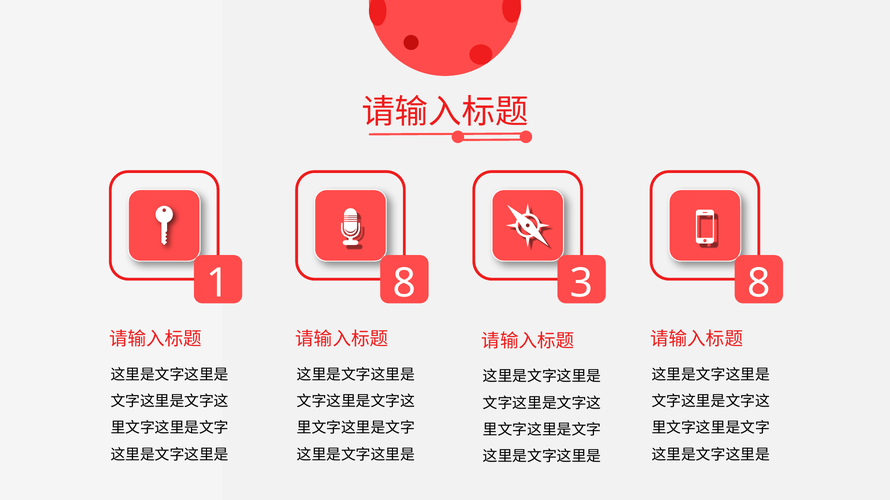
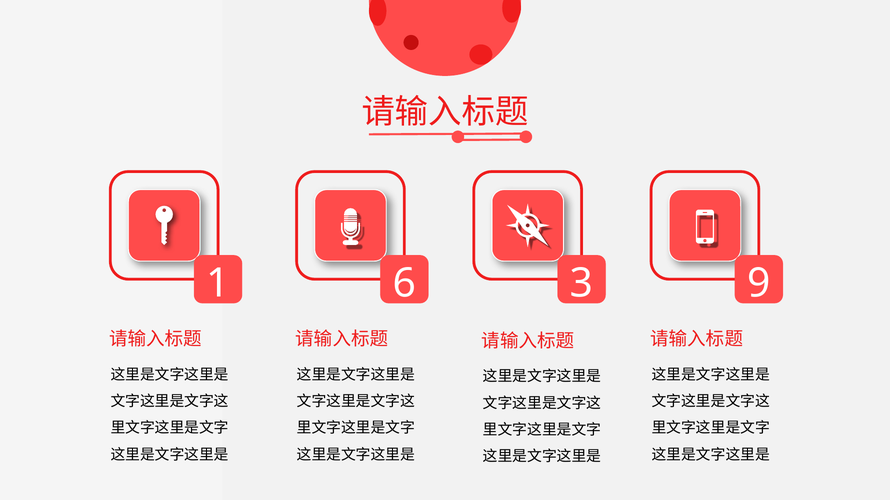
1 8: 8 -> 6 (404, 283)
3 8: 8 -> 9 (759, 283)
